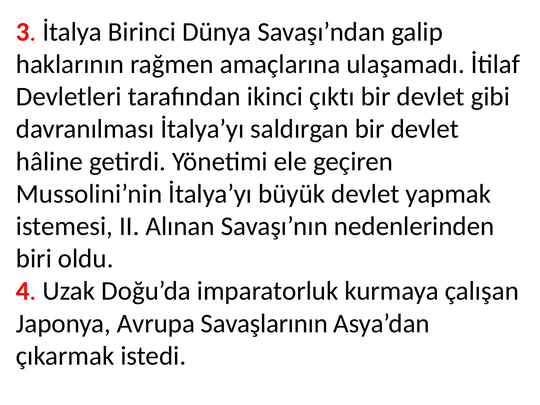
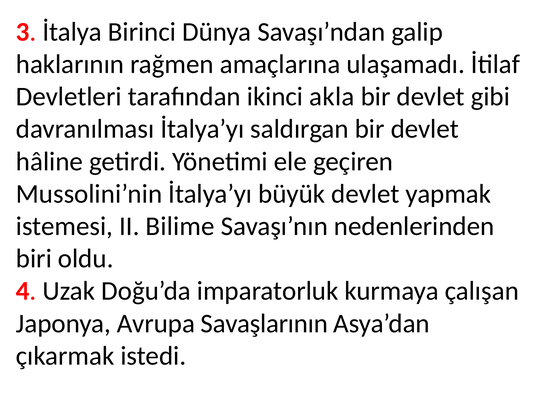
çıktı: çıktı -> akla (332, 97)
Alınan: Alınan -> Bilime (180, 226)
